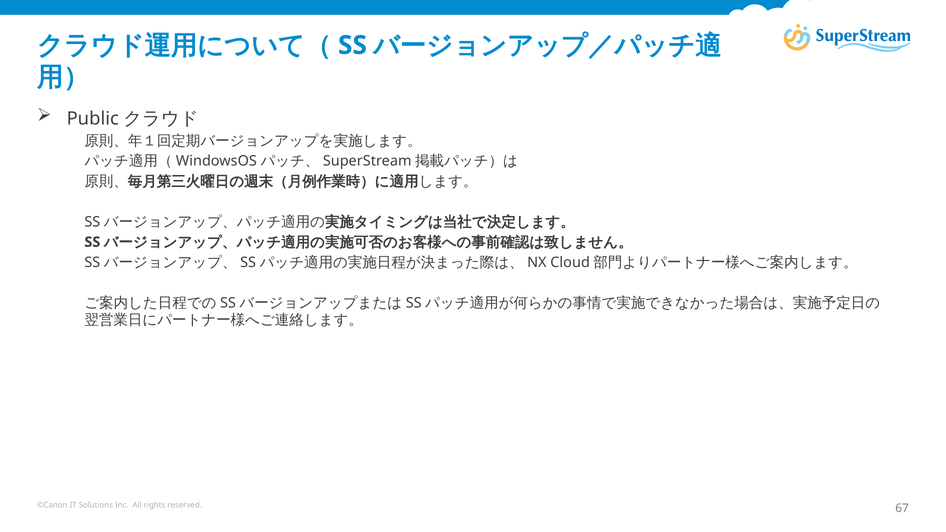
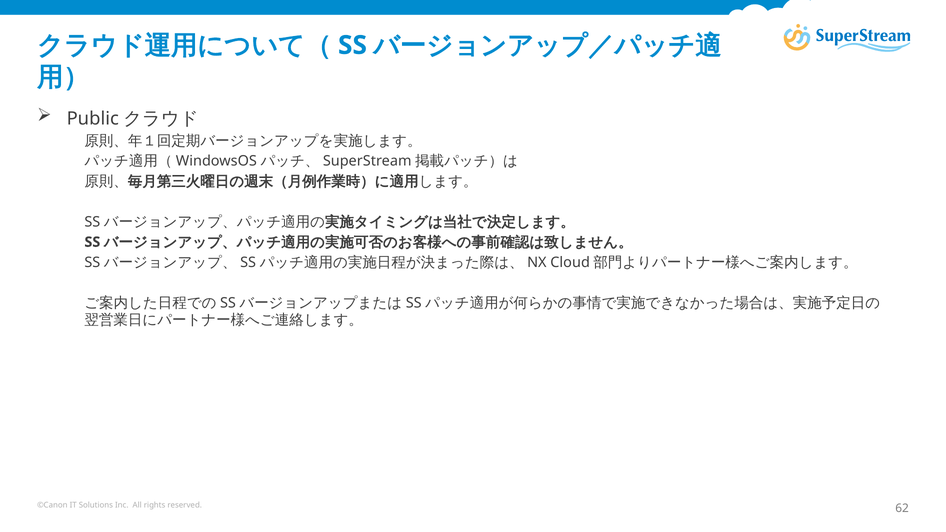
67: 67 -> 62 (902, 509)
